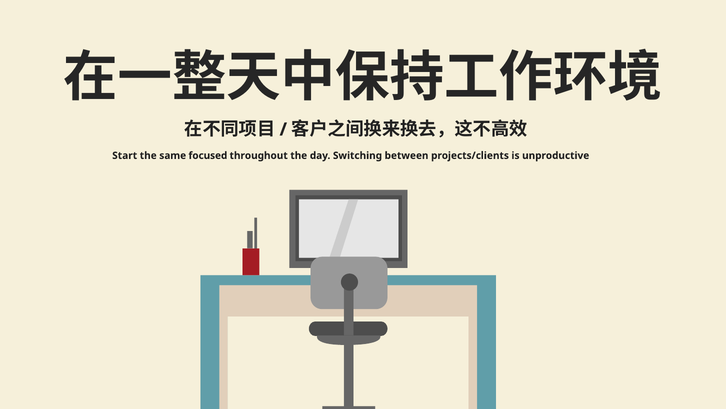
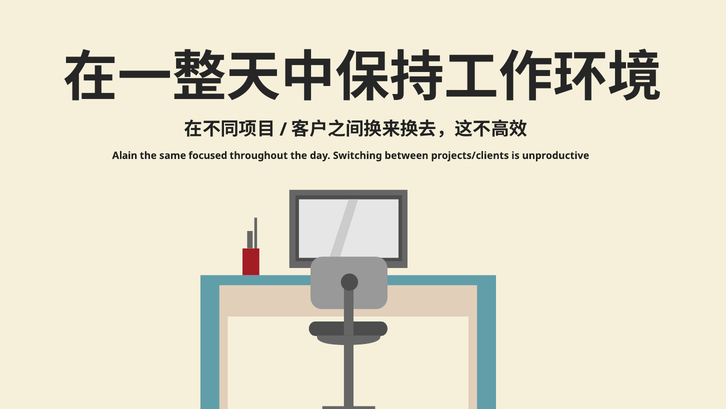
Start: Start -> Alain (125, 155)
